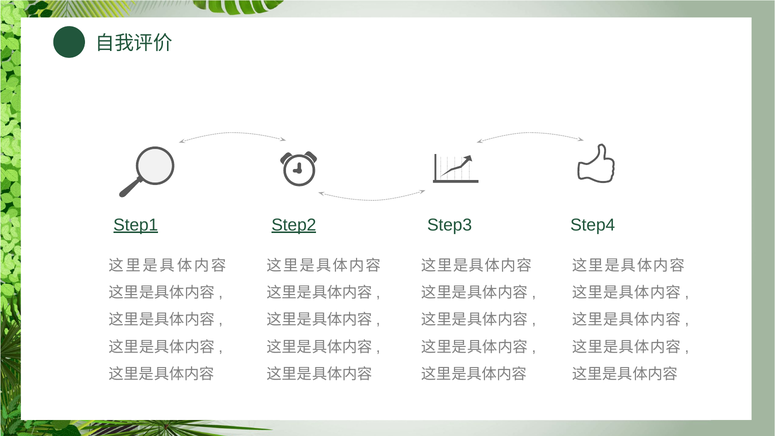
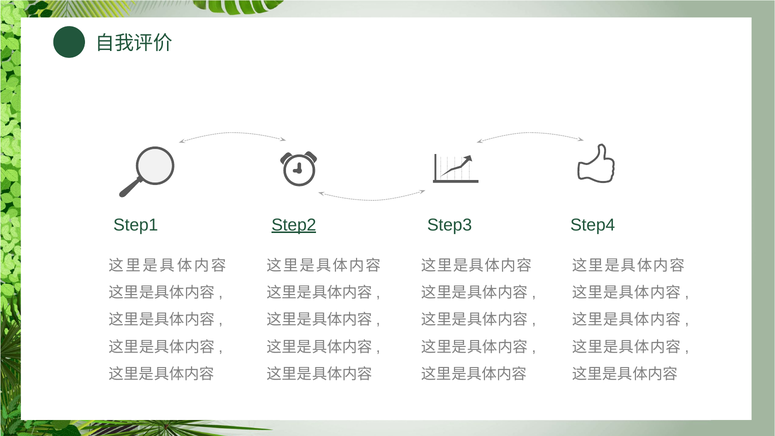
Step1 underline: present -> none (136, 225)
